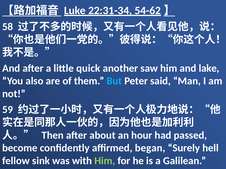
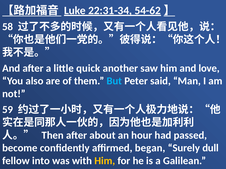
lake: lake -> love (209, 68)
hell: hell -> dull (211, 148)
sink: sink -> into (41, 161)
Him colour: light green -> yellow (105, 161)
